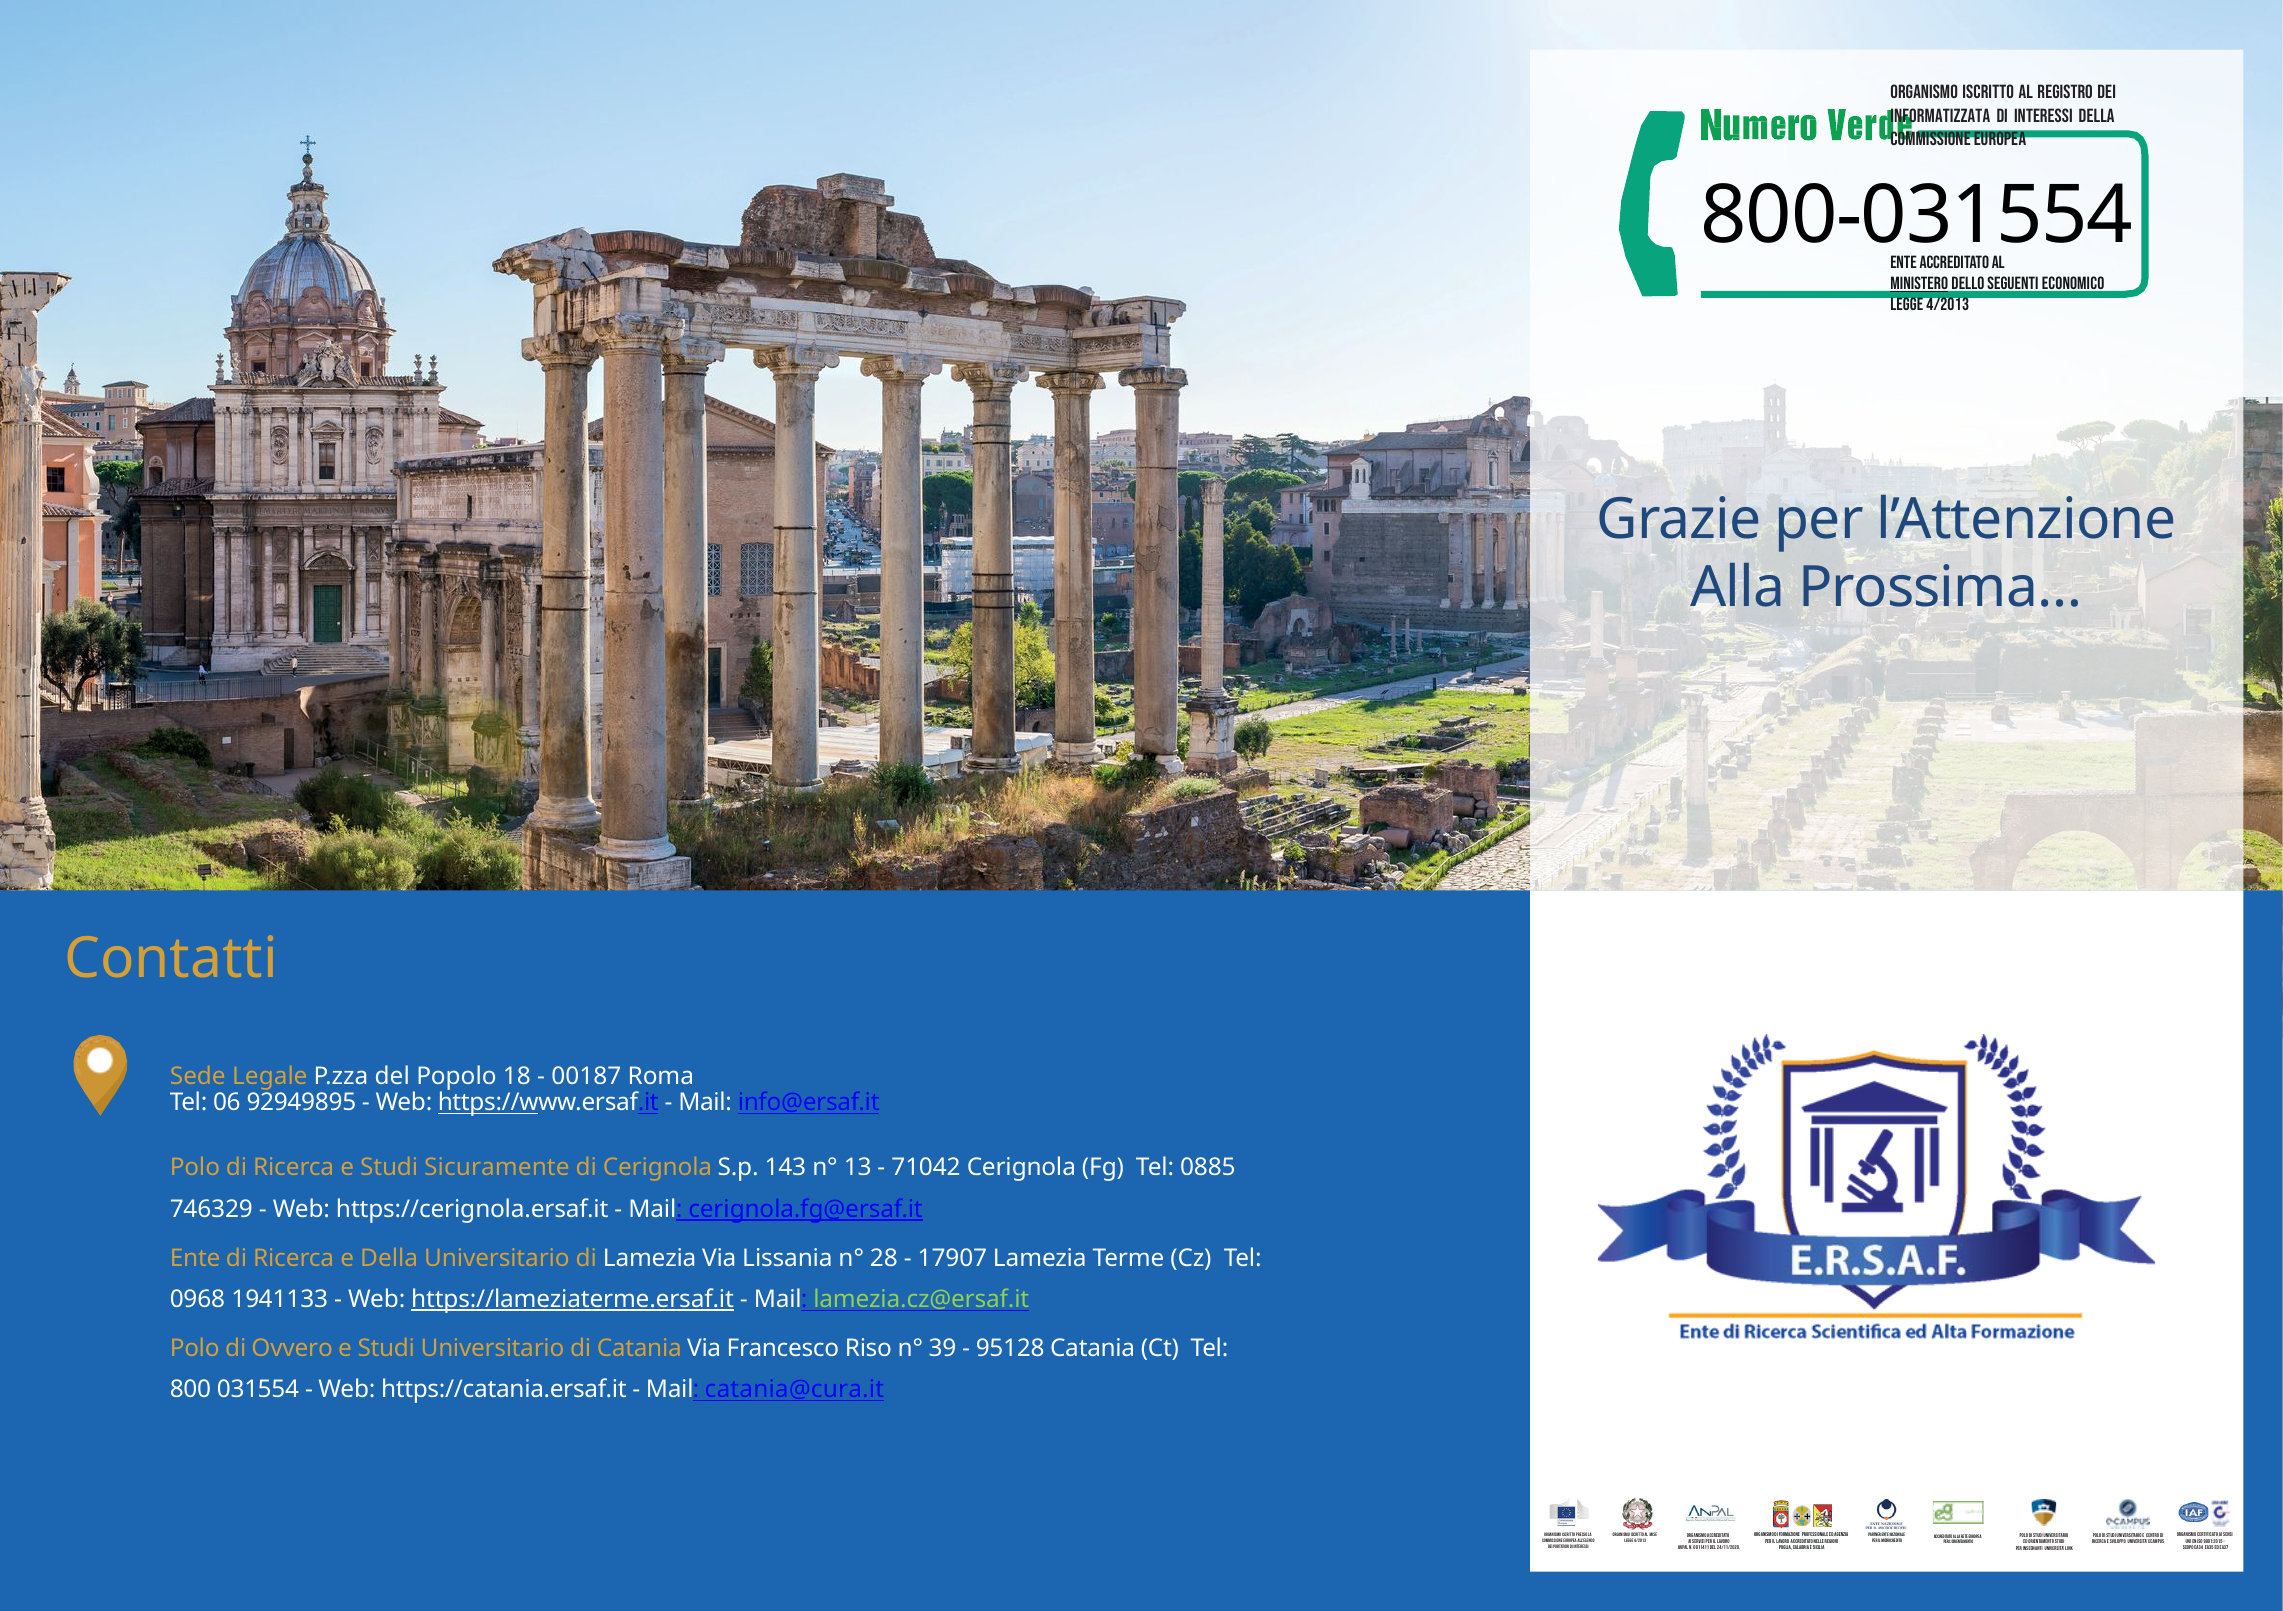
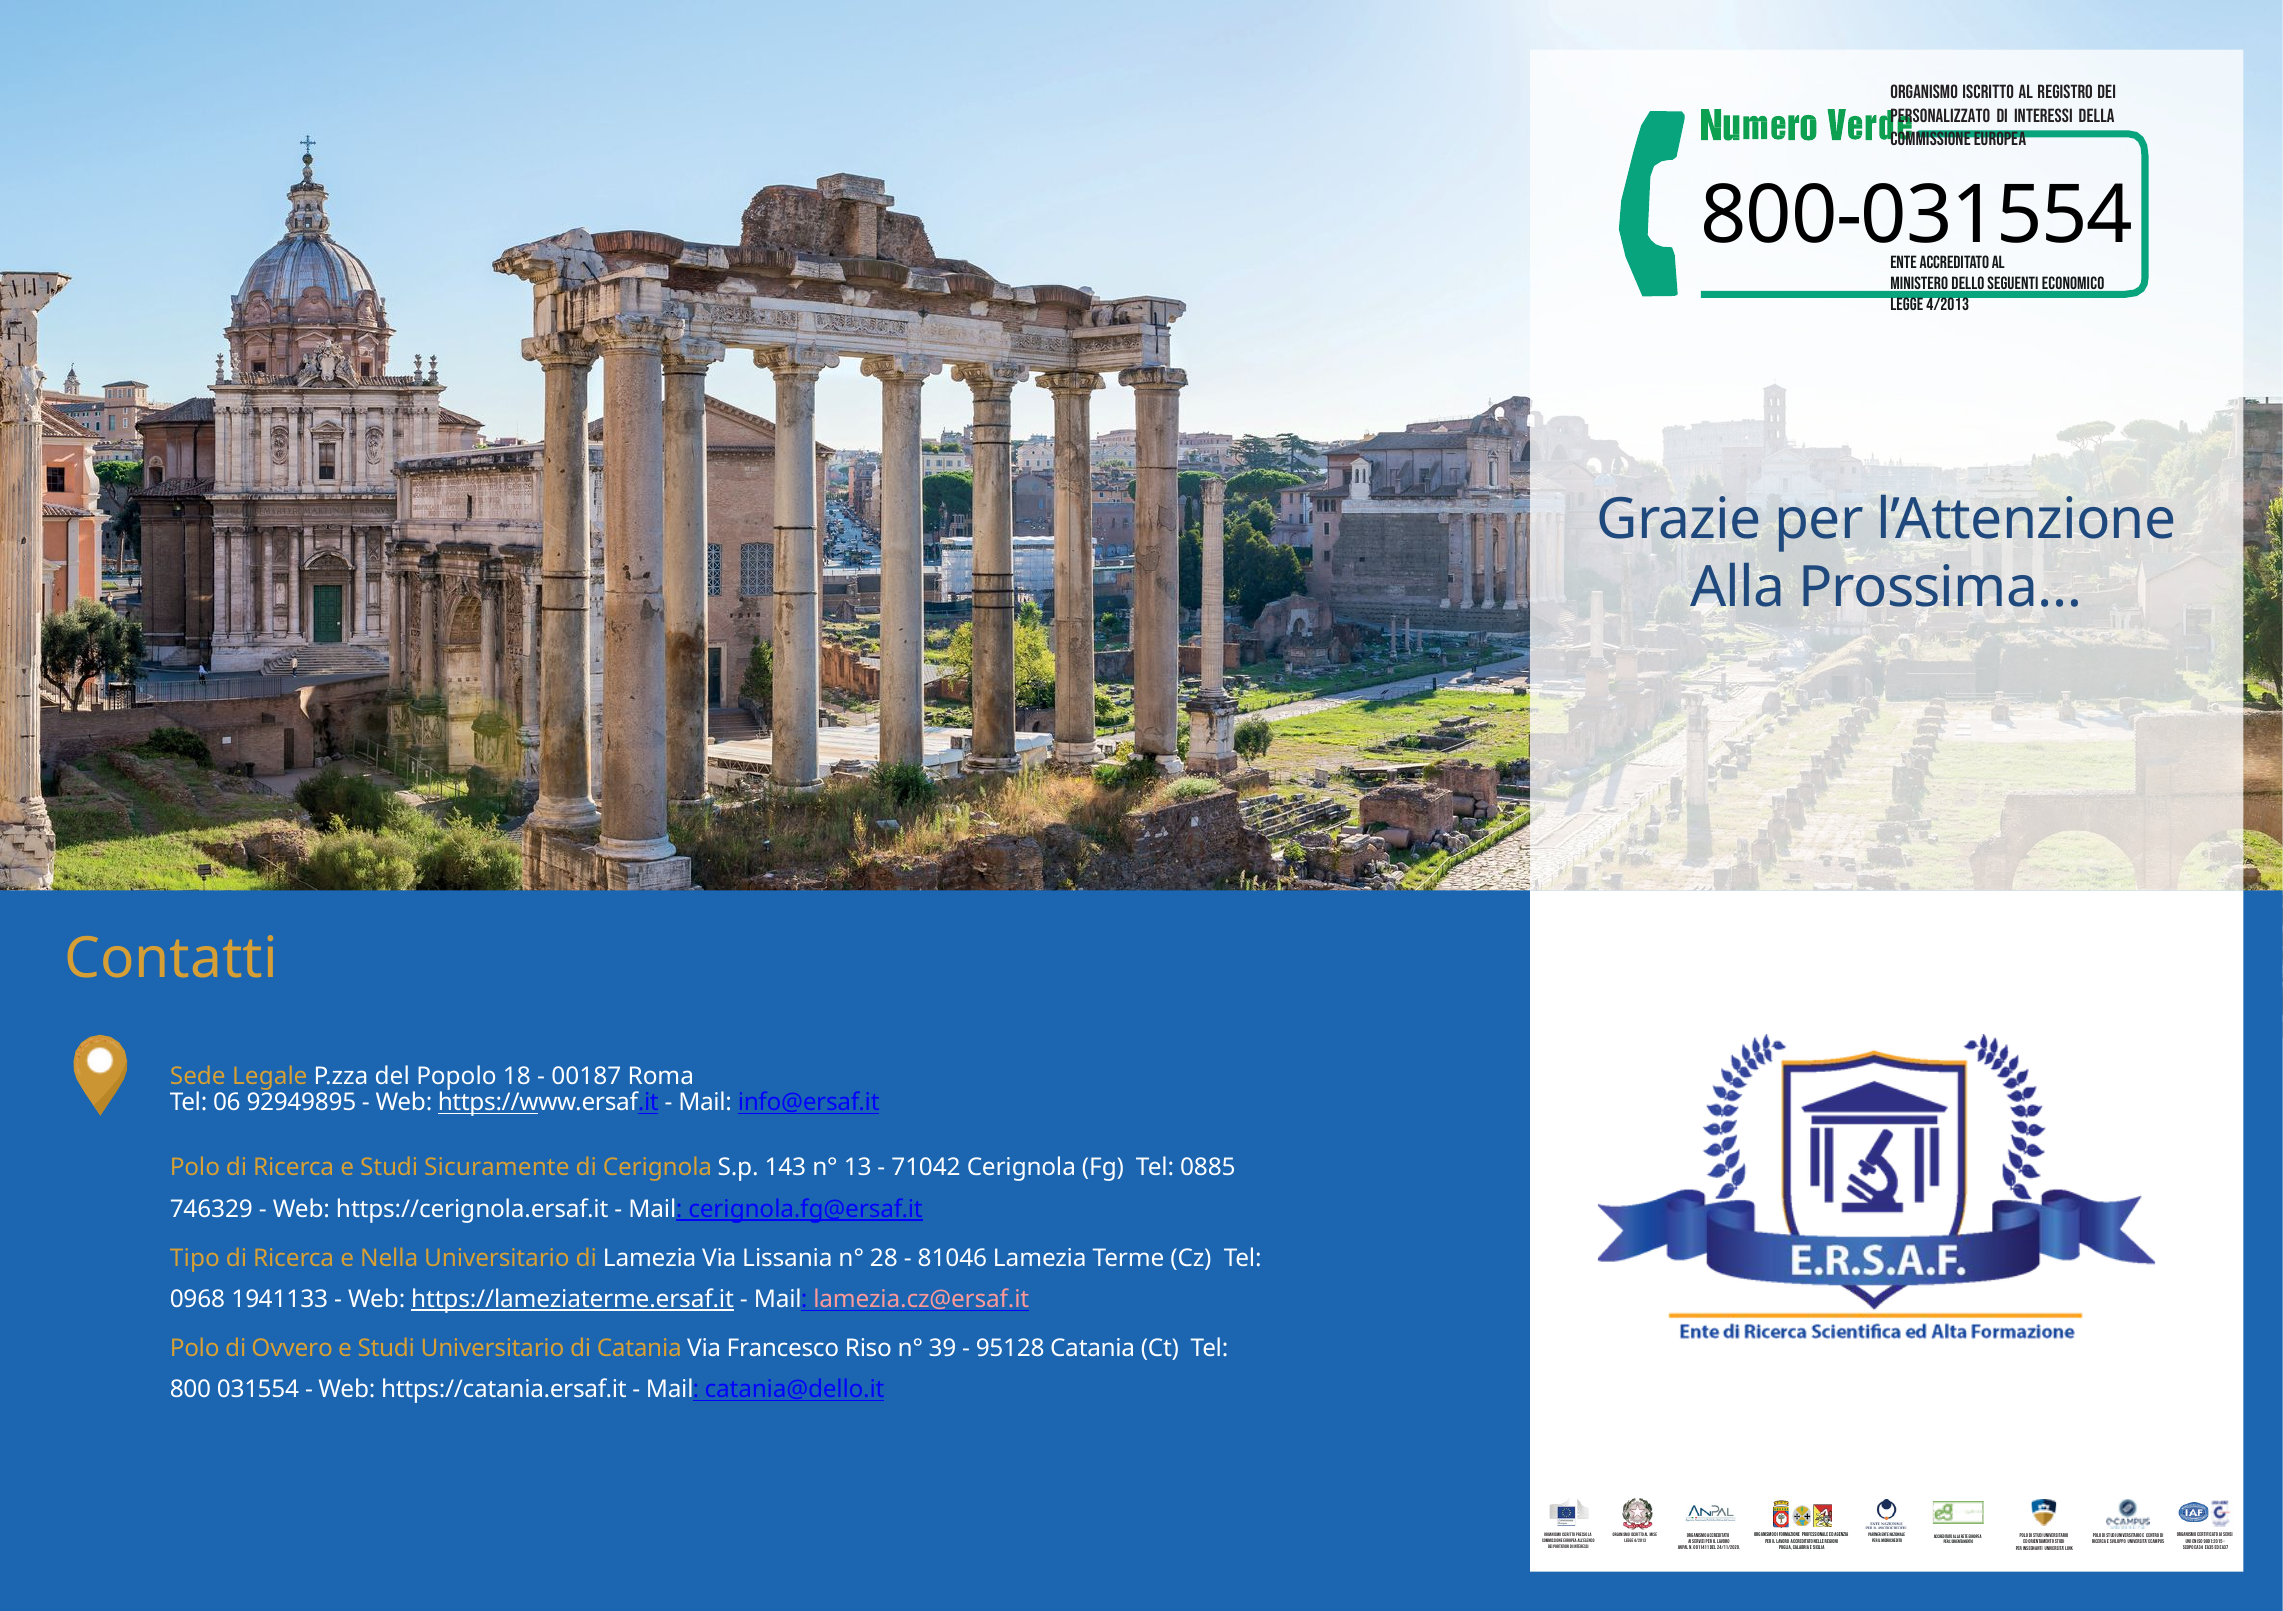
Informatizzata: Informatizzata -> Personalizzato (1940, 116)
MINISTERO underline: present -> none (1919, 284)
Ente: Ente -> Tipo (195, 1258)
e Della: Della -> Nella (389, 1258)
17907: 17907 -> 81046 (952, 1258)
lamezia.cz@ersaf.it colour: light green -> pink (921, 1299)
catania@cura.it: catania@cura.it -> catania@dello.it (795, 1389)
